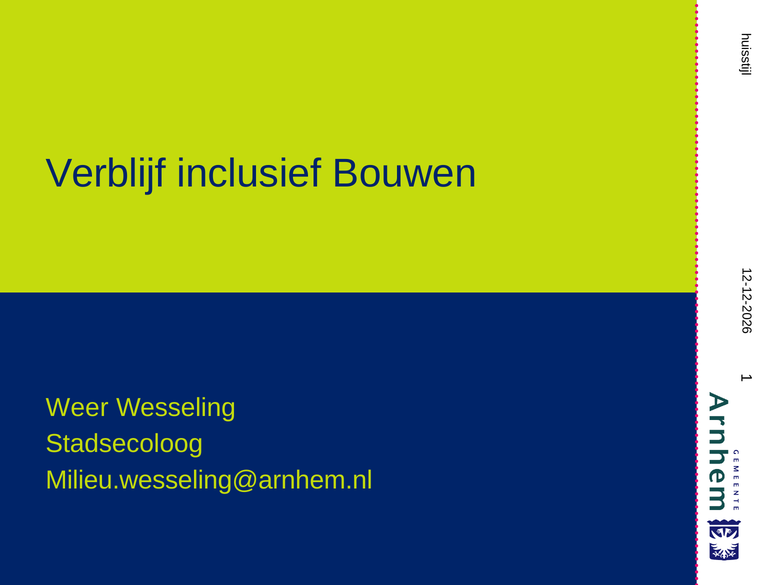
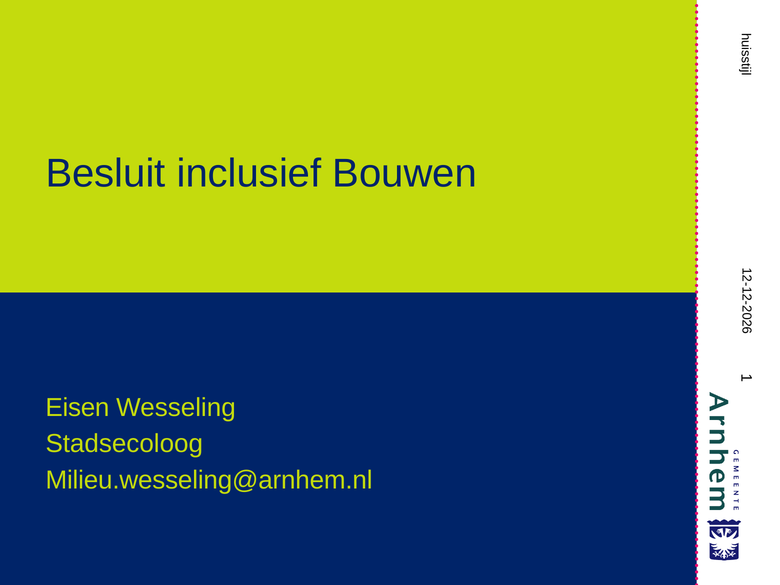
Verblijf: Verblijf -> Besluit (106, 174)
Weer: Weer -> Eisen (77, 407)
